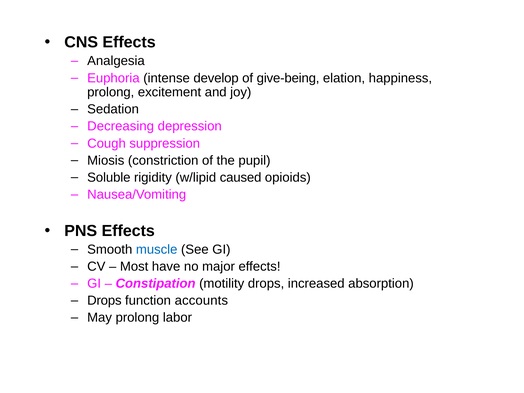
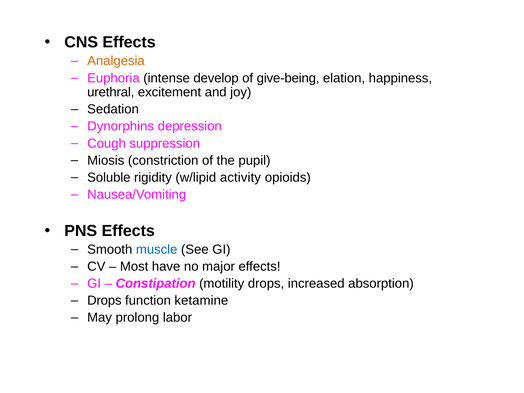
Analgesia colour: black -> orange (116, 61)
prolong: prolong -> urethral (111, 92)
Decreasing: Decreasing -> Dynorphins (121, 126)
caused: caused -> activity (240, 177)
accounts: accounts -> ketamine (201, 301)
